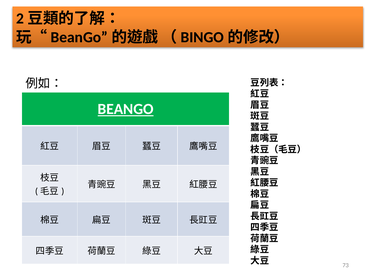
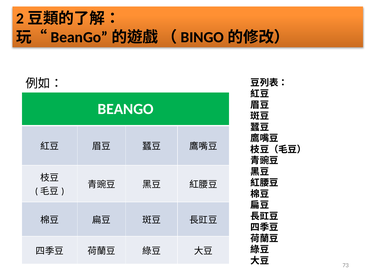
BEANGO underline: present -> none (126, 109)
